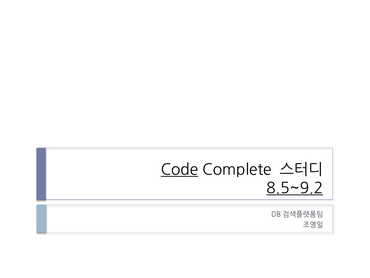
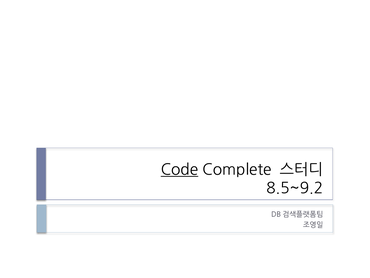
8.5~9.2 underline: present -> none (295, 188)
